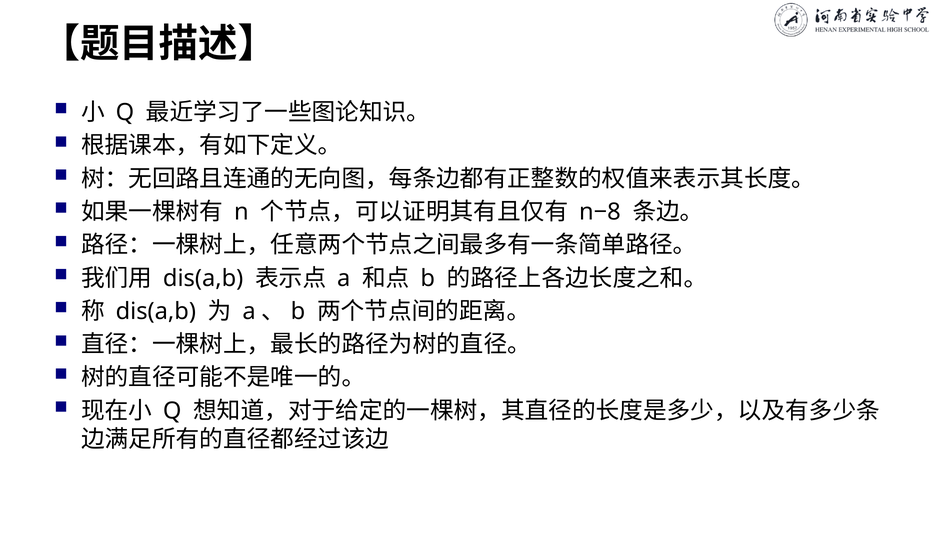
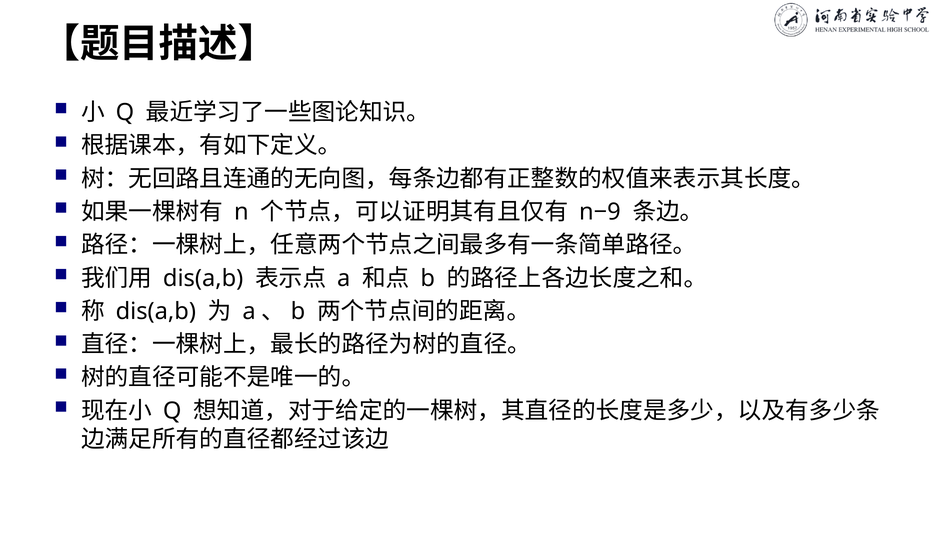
n−8: n−8 -> n−9 (600, 212)
